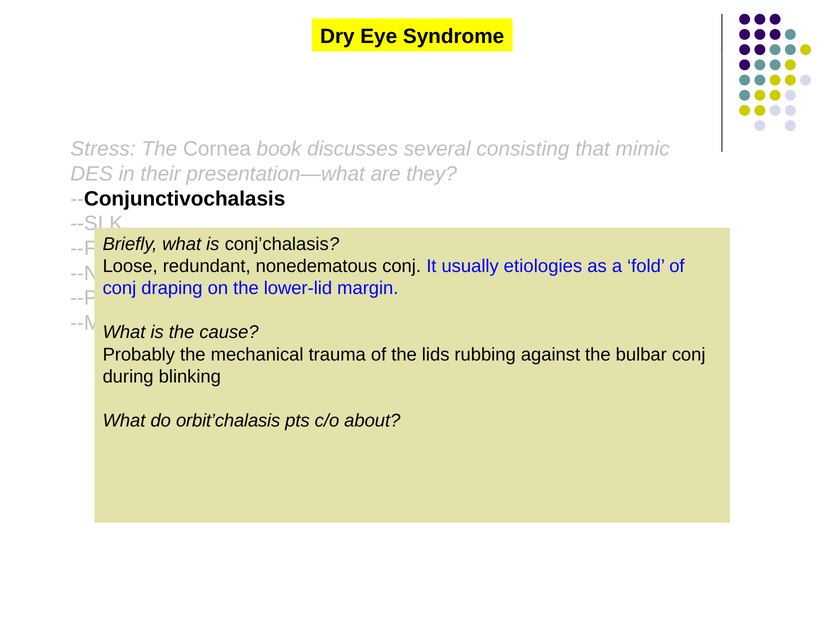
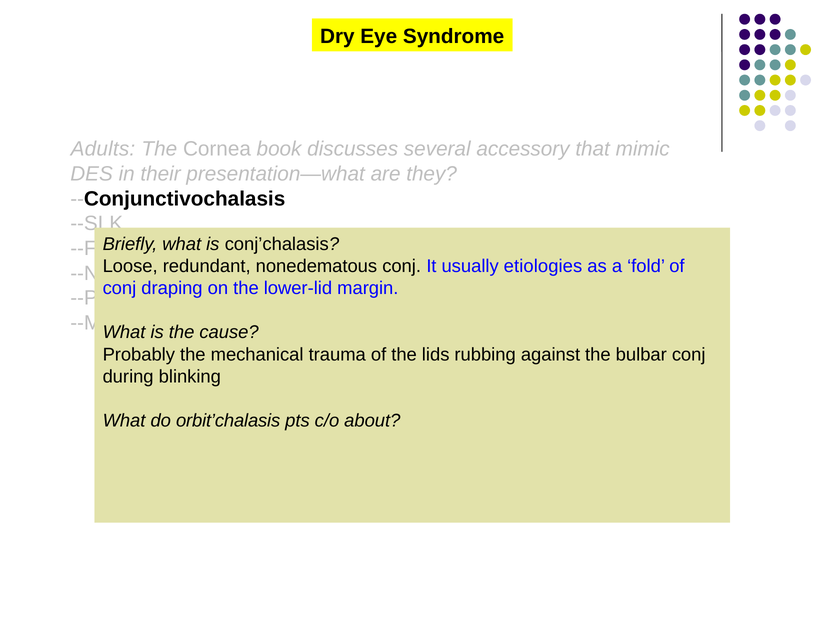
Stress: Stress -> Adults (103, 149)
consisting: consisting -> accessory (523, 149)
